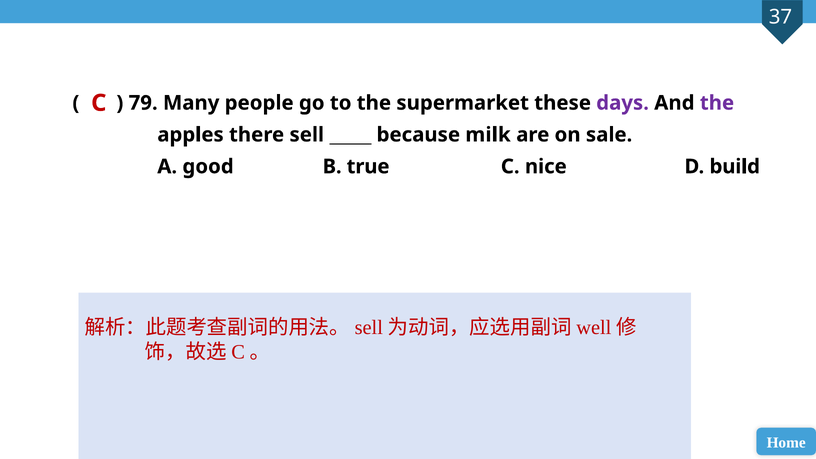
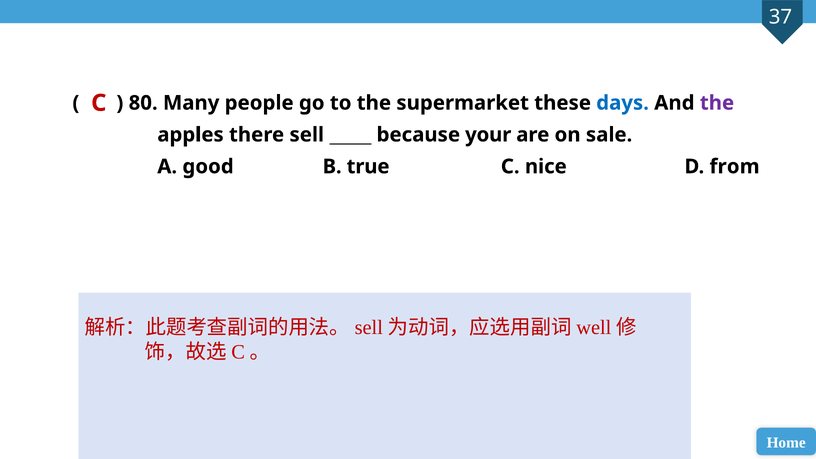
79: 79 -> 80 (143, 103)
days colour: purple -> blue (623, 103)
milk: milk -> your (488, 135)
build: build -> from (735, 167)
